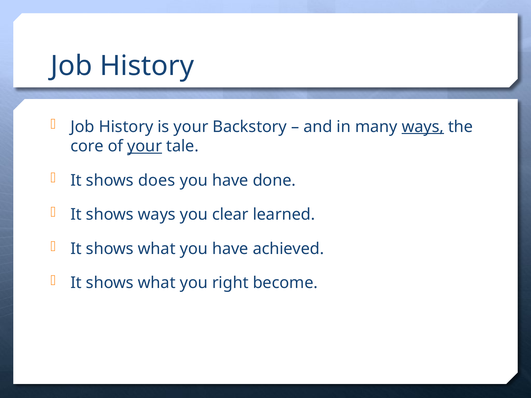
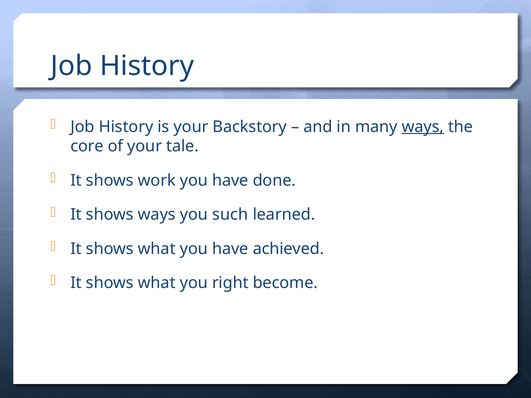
your underline: present -> none (145, 146)
does: does -> work (157, 180)
clear: clear -> such (230, 215)
